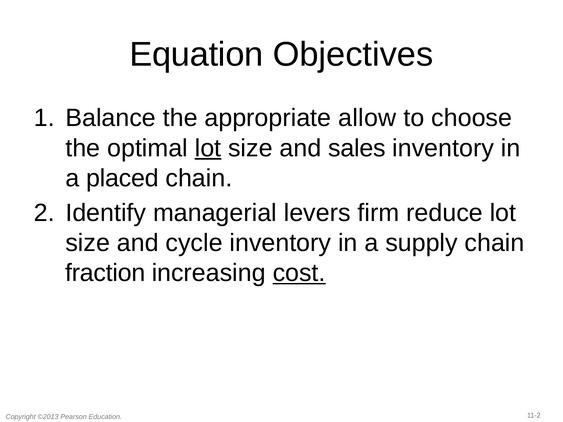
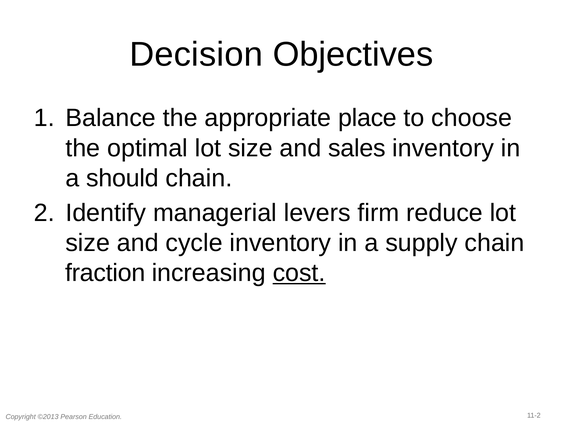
Equation: Equation -> Decision (196, 55)
allow: allow -> place (368, 118)
lot underline: present -> none (208, 148)
placed: placed -> should (123, 178)
